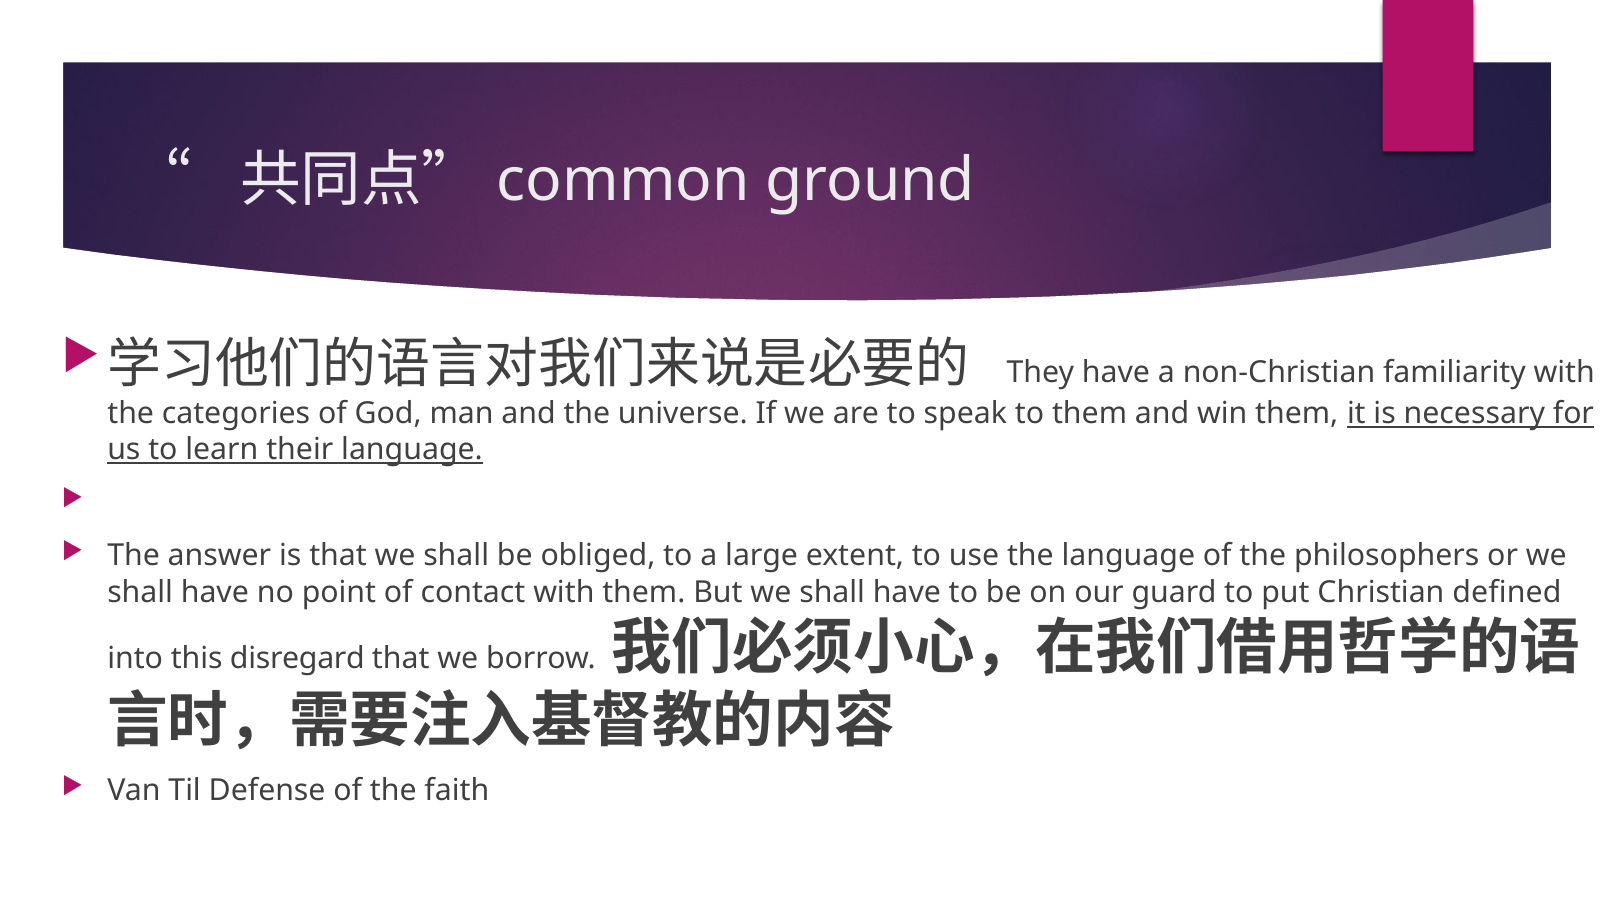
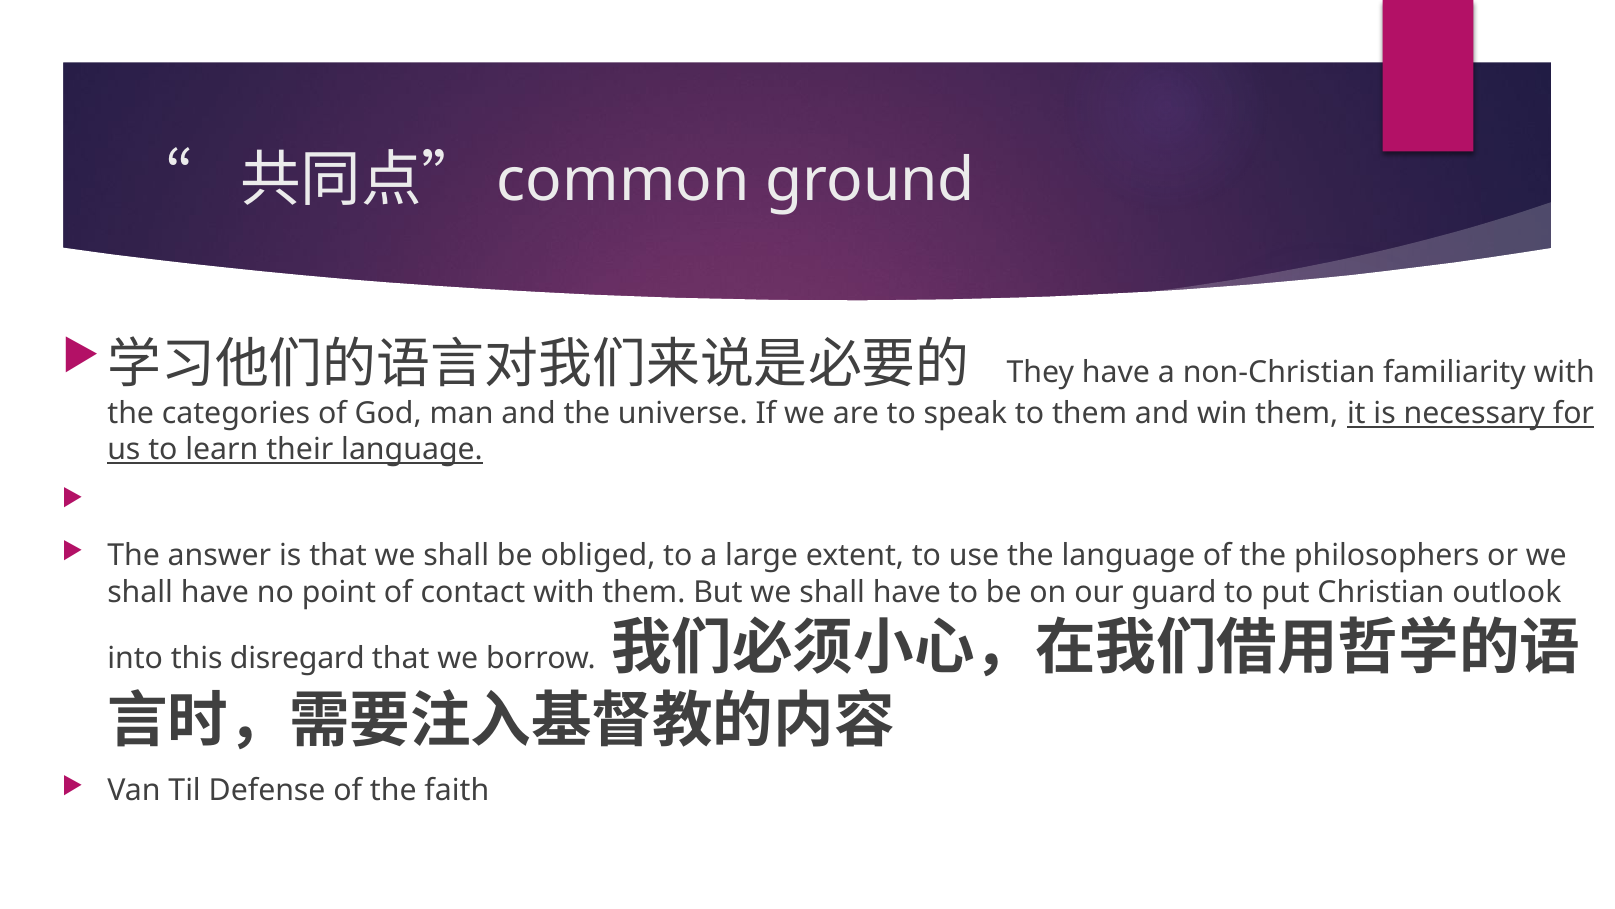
defined: defined -> outlook (1507, 592)
